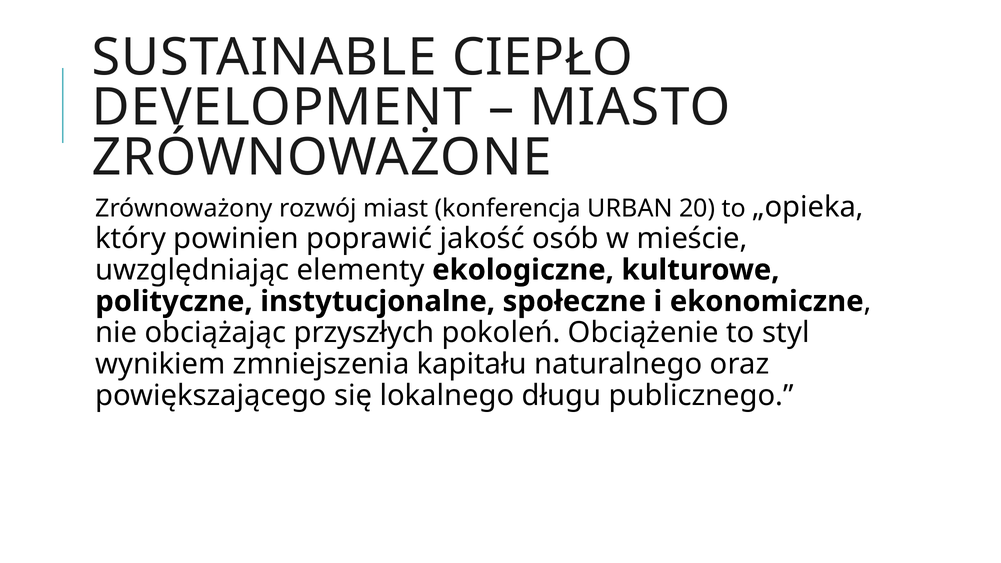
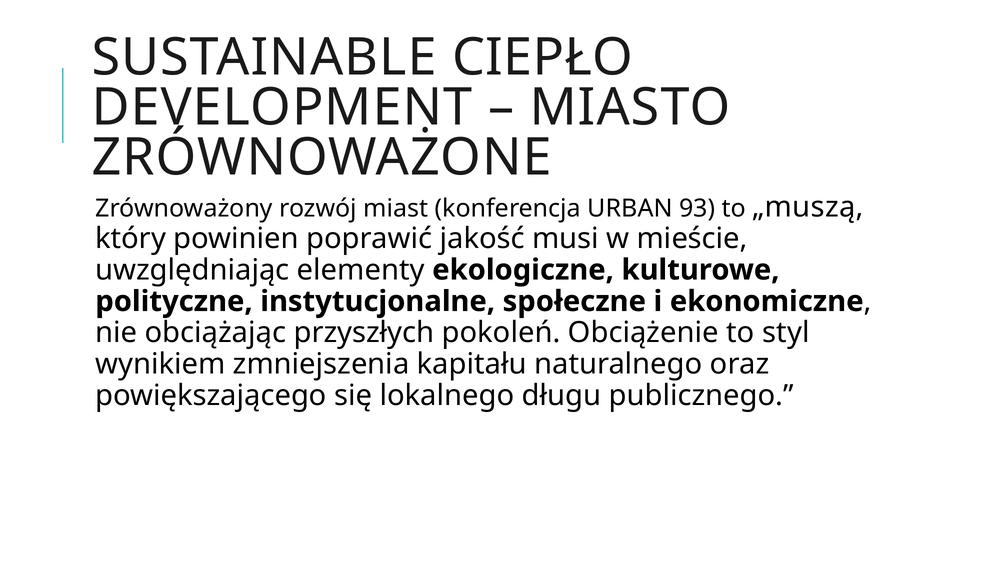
20: 20 -> 93 (697, 208)
„opieka: „opieka -> „muszą (808, 207)
osób: osób -> musi (566, 238)
